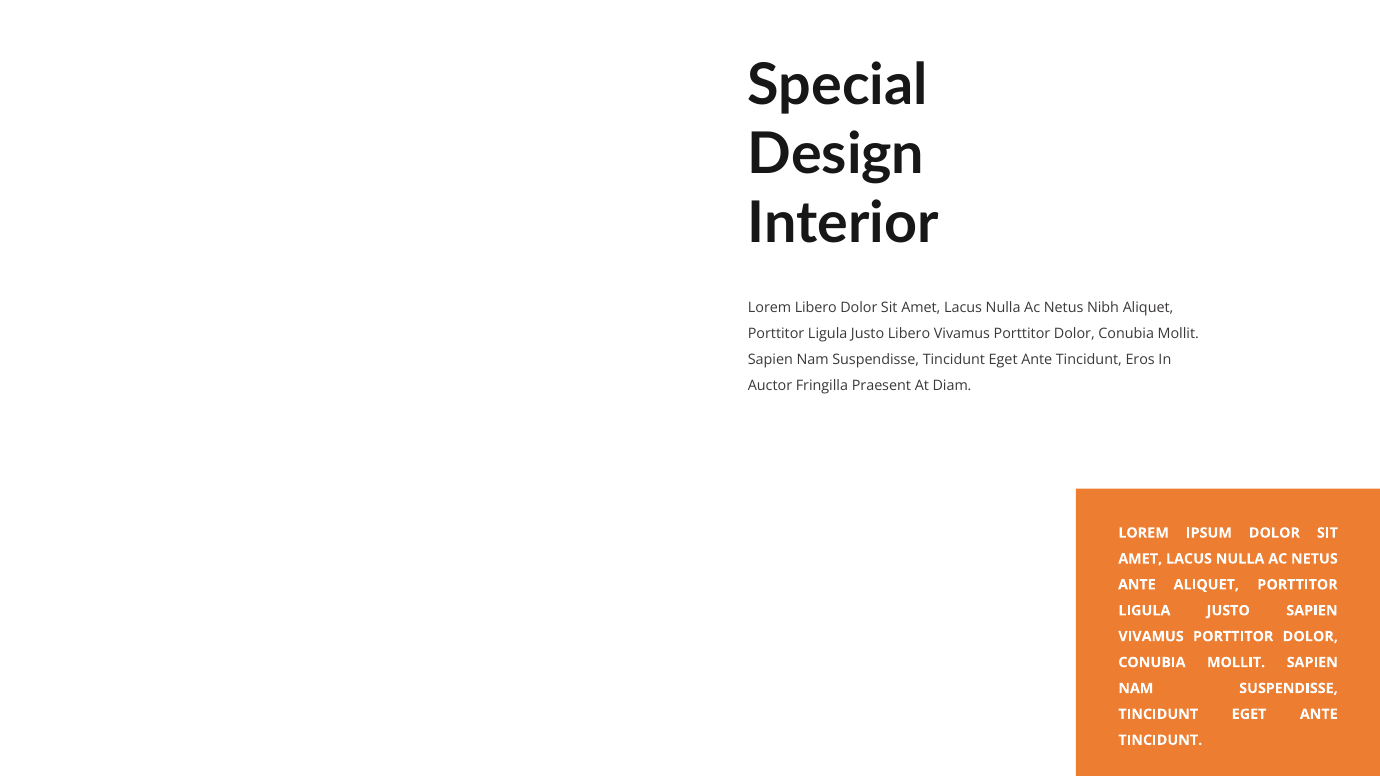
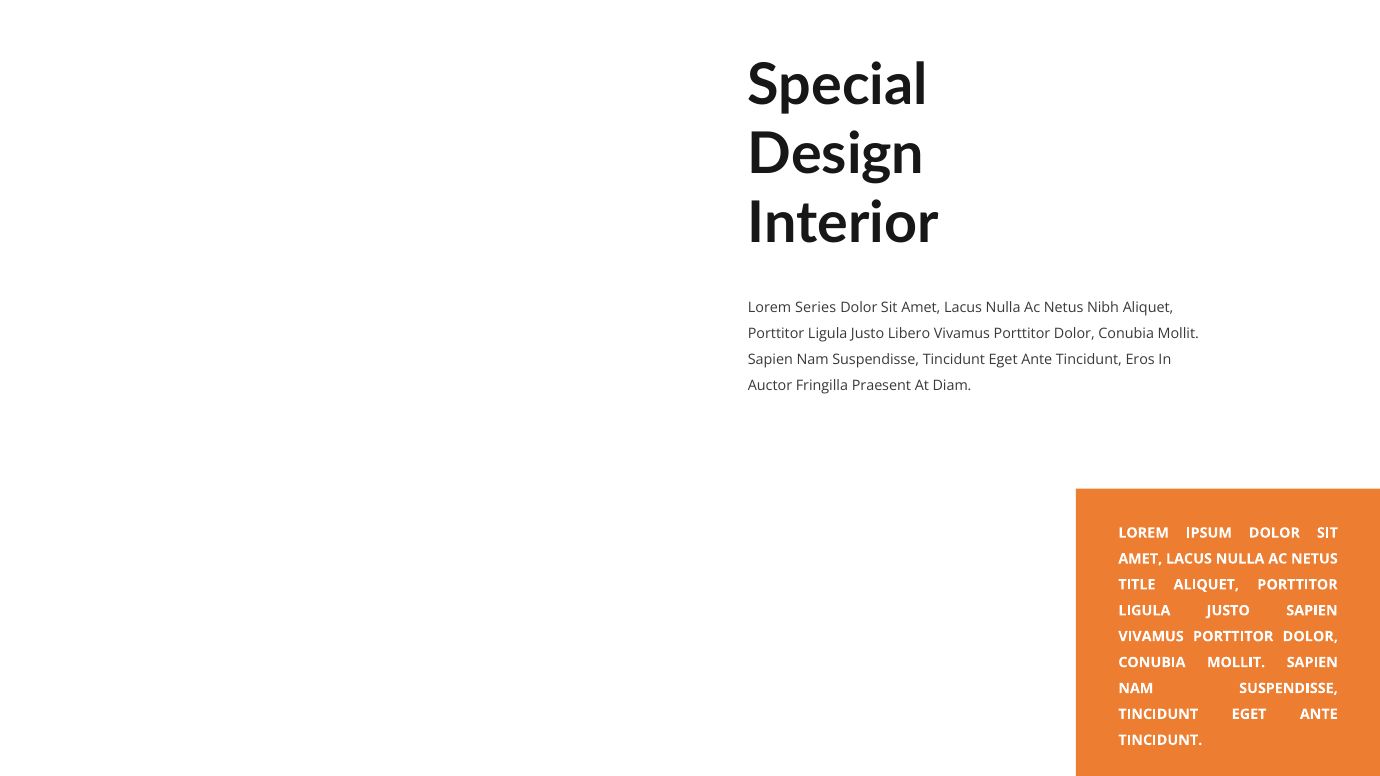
Lorem Libero: Libero -> Series (816, 308)
ANTE: ANTE -> TITLE (1137, 585)
